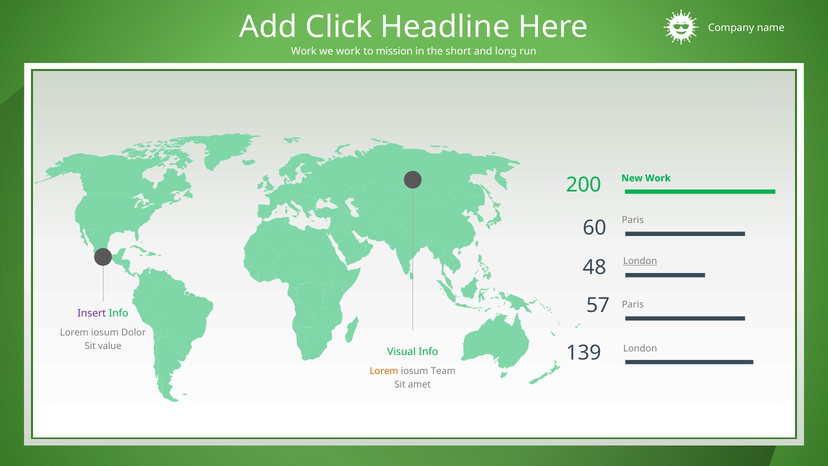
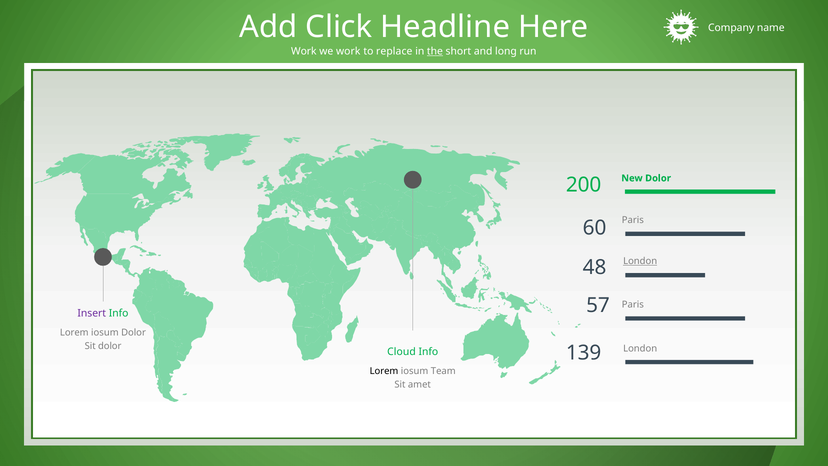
mission: mission -> replace (394, 51)
the underline: none -> present (435, 51)
New Work: Work -> Dolor (658, 178)
Sit value: value -> dolor (110, 346)
Visual: Visual -> Cloud (401, 352)
Lorem colour: orange -> black (384, 371)
